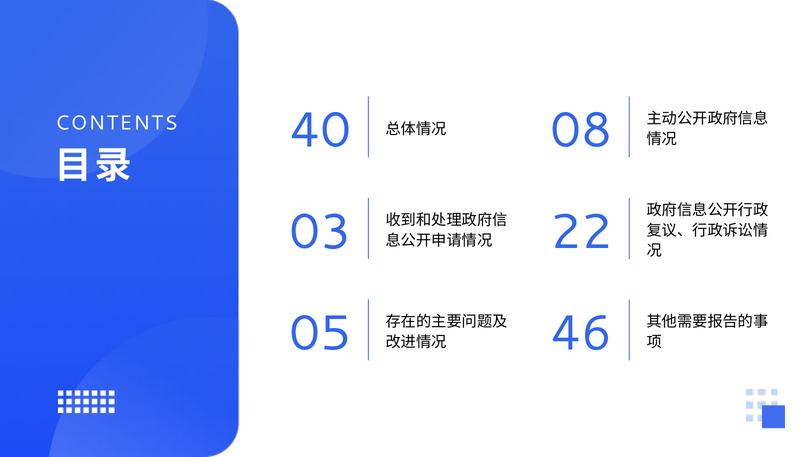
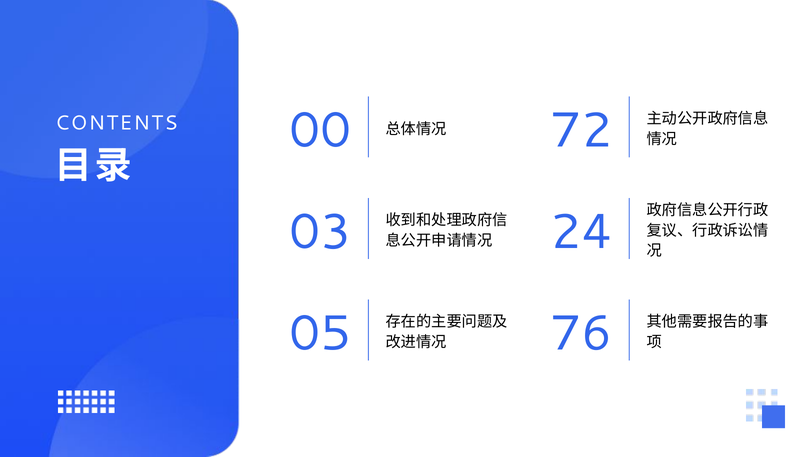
40: 40 -> 00 (321, 131)
08: 08 -> 72 (581, 131)
22: 22 -> 24 (581, 232)
46: 46 -> 76 (581, 334)
